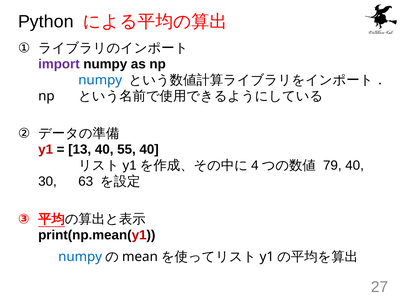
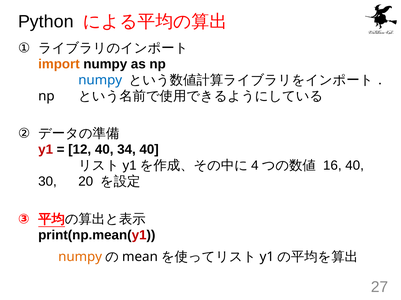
import colour: purple -> orange (59, 64)
13: 13 -> 12 (80, 150)
55: 55 -> 34 (126, 150)
79: 79 -> 16 (332, 166)
63: 63 -> 20 (86, 182)
numpy colour: blue -> orange (80, 257)
